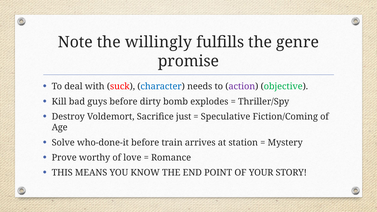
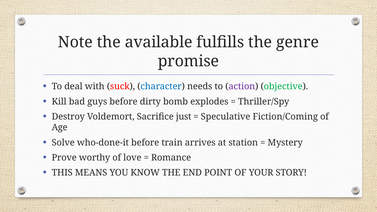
willingly: willingly -> available (159, 42)
